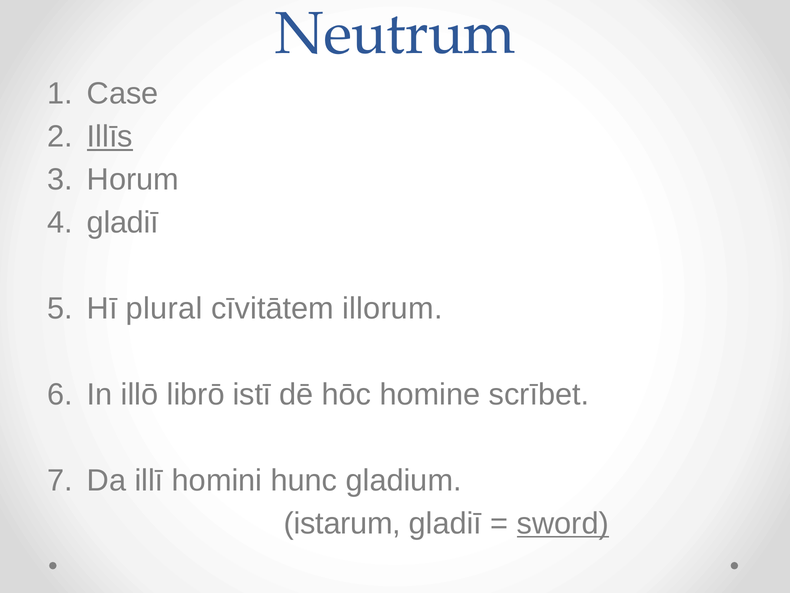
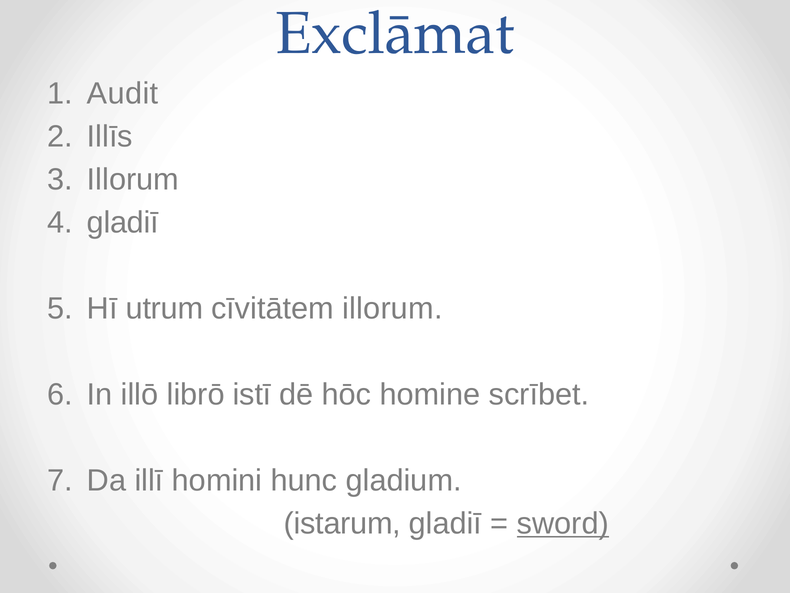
Neutrum: Neutrum -> Exclāmat (395, 34)
Case: Case -> Audit (123, 94)
Illīs underline: present -> none (110, 137)
Horum: Horum -> Illorum (133, 180)
plural: plural -> utrum (164, 308)
